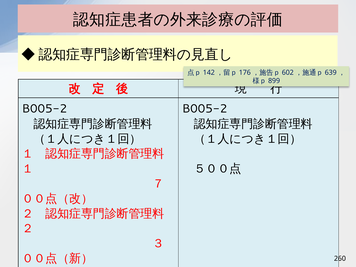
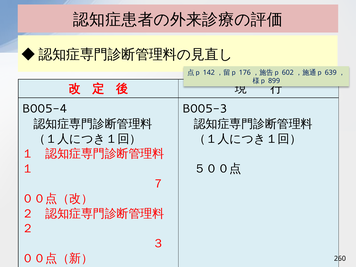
B005-2: B005-2 -> B005-4 (44, 109)
B005-2: B005-2 -> B005-3 (205, 109)
